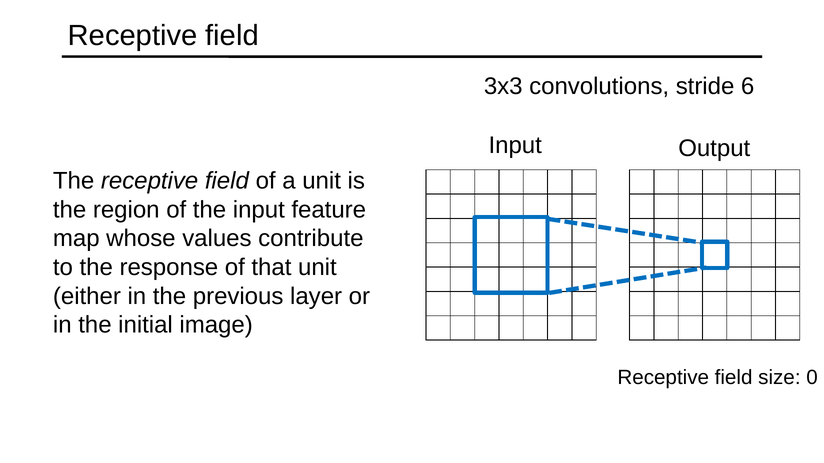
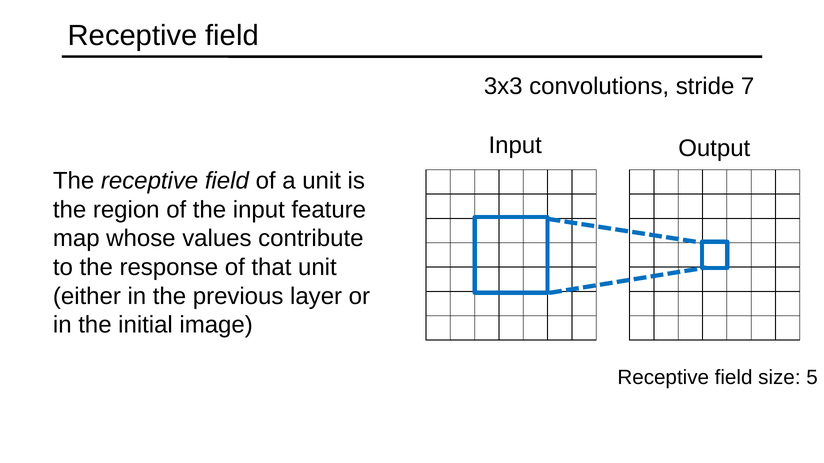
6: 6 -> 7 (748, 86)
0: 0 -> 5 (812, 378)
